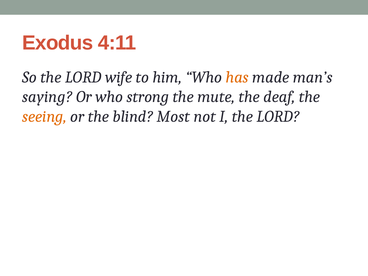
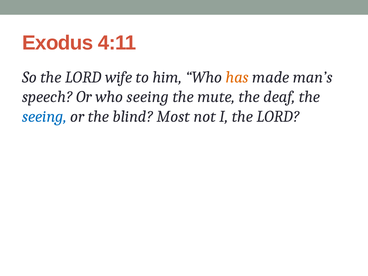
saying: saying -> speech (47, 97)
who strong: strong -> seeing (148, 97)
seeing colour: orange -> blue (44, 116)
